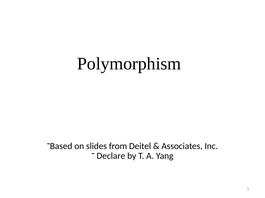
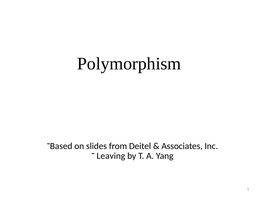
Declare: Declare -> Leaving (111, 157)
